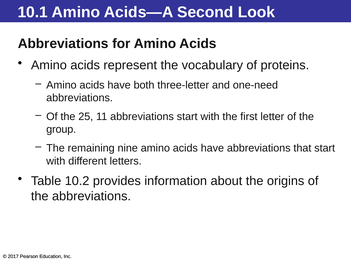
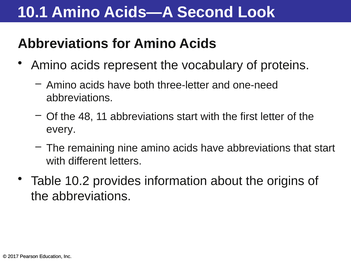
25: 25 -> 48 (86, 117)
group: group -> every (61, 130)
